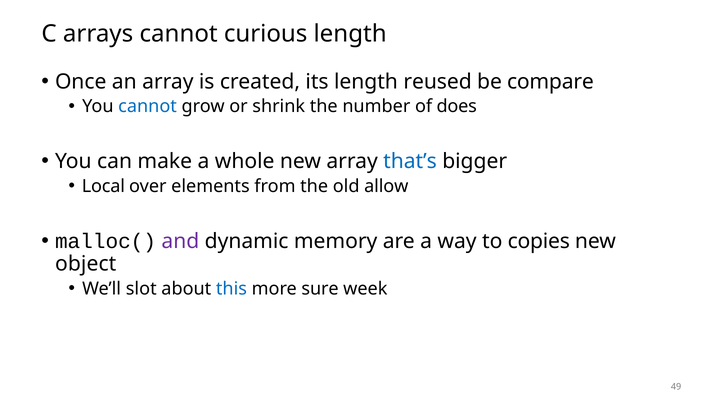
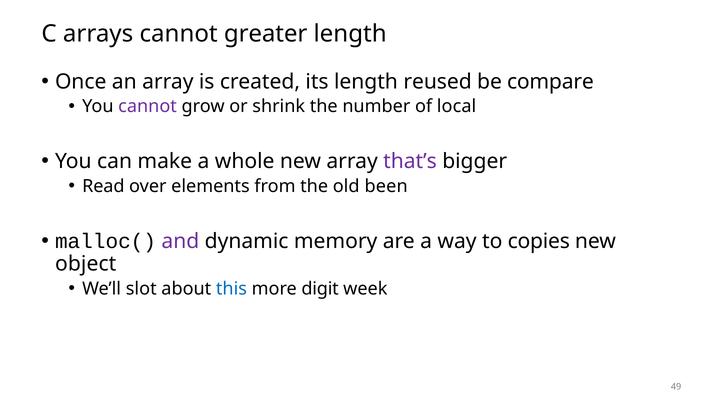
curious: curious -> greater (266, 34)
cannot colour: blue -> purple (148, 107)
does: does -> local (457, 107)
that’s colour: blue -> purple (410, 162)
Local: Local -> Read (103, 187)
allow: allow -> been (386, 187)
sure: sure -> digit (320, 289)
